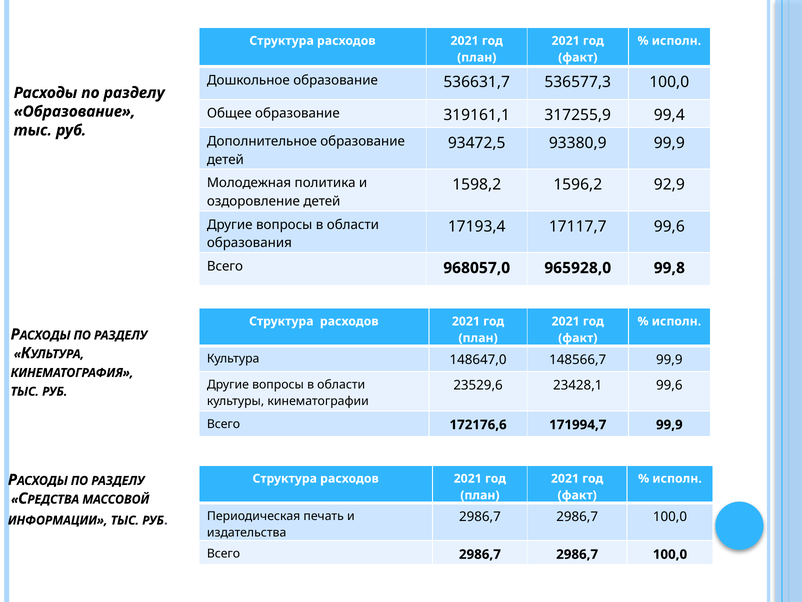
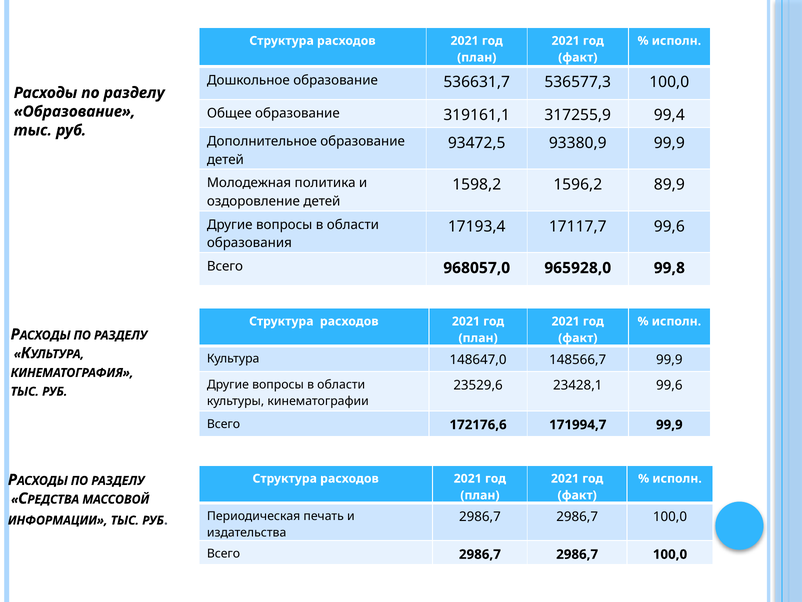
92,9: 92,9 -> 89,9 (669, 185)
